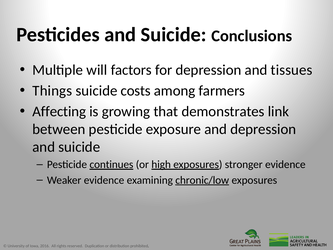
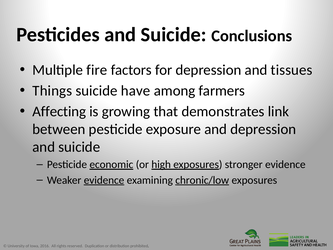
will: will -> fire (97, 70)
costs: costs -> have (136, 91)
continues: continues -> economic (111, 164)
evidence underline: none -> present (104, 180)
